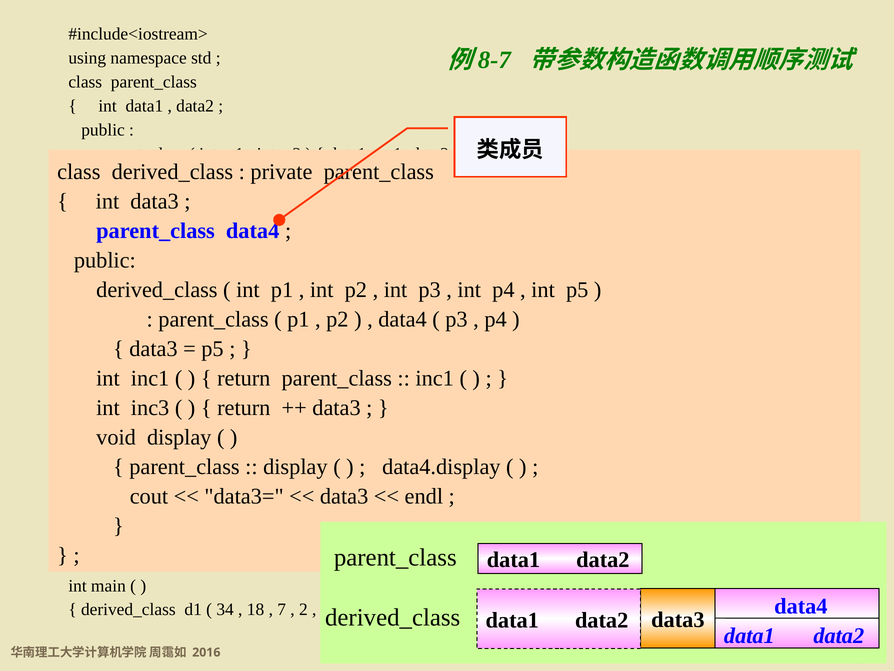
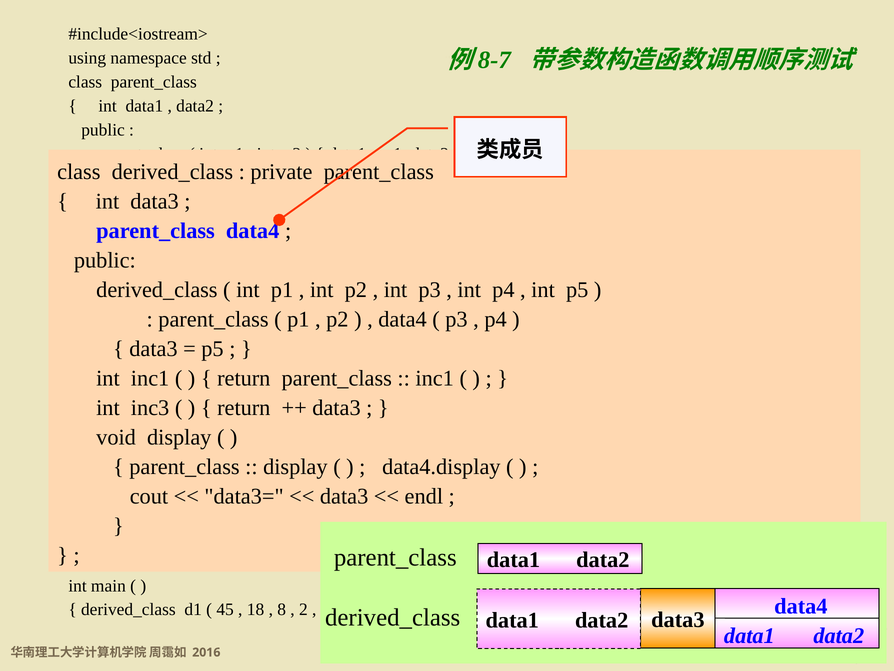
34: 34 -> 45 (225, 609)
7: 7 -> 8 (282, 609)
